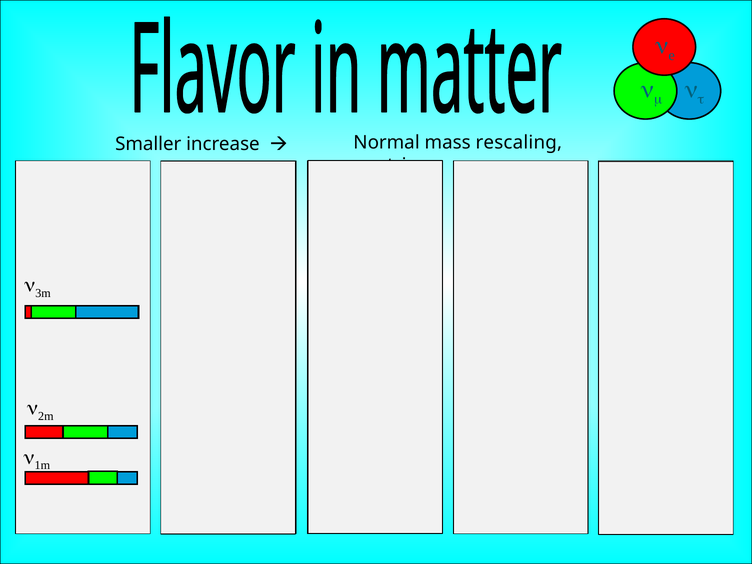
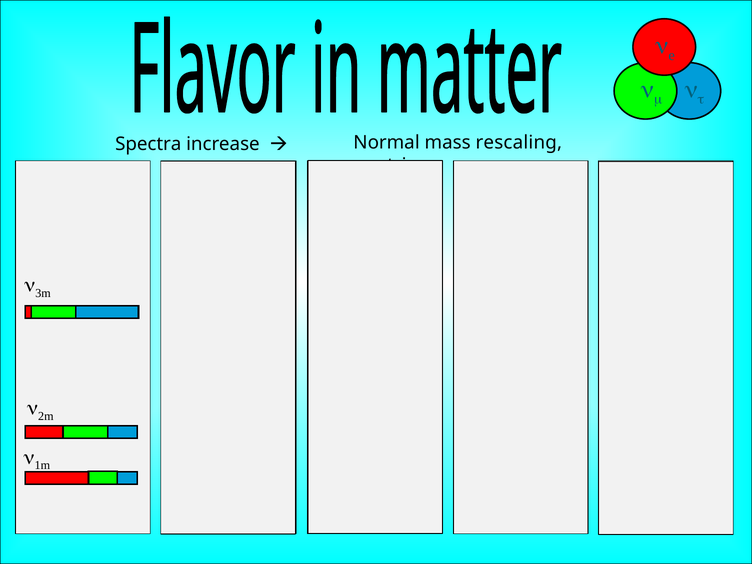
Smaller: Smaller -> Spectra (148, 144)
